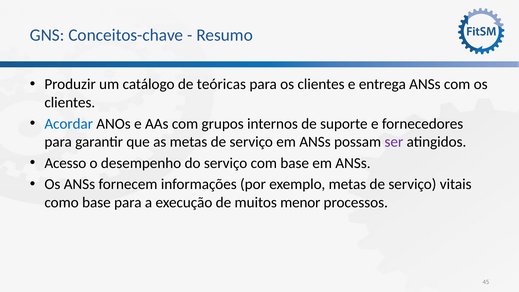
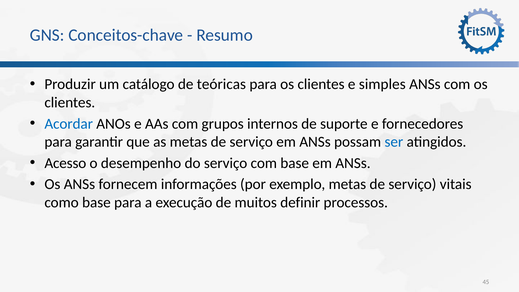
entrega: entrega -> simples (382, 84)
ser colour: purple -> blue (394, 142)
menor: menor -> definir (300, 202)
